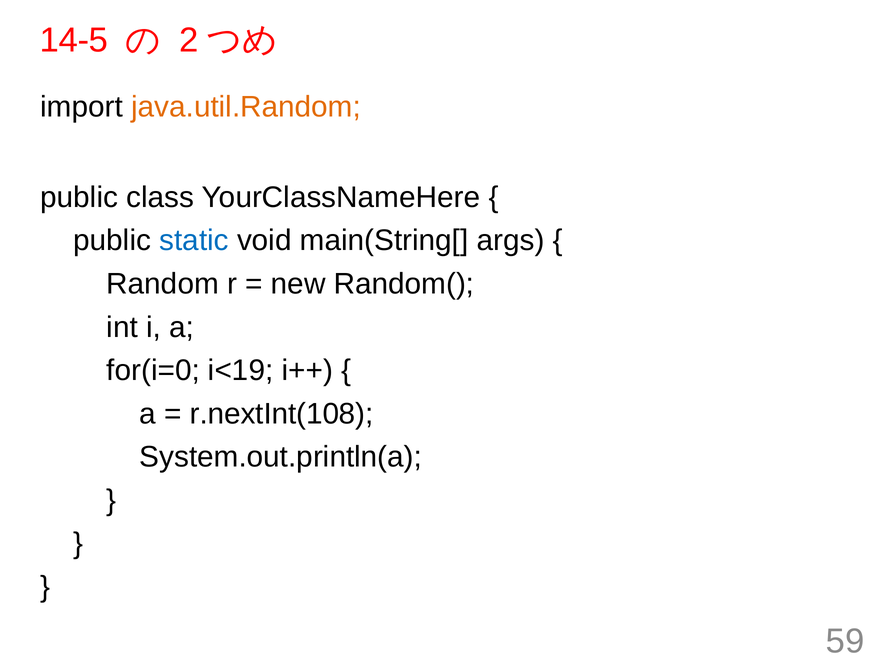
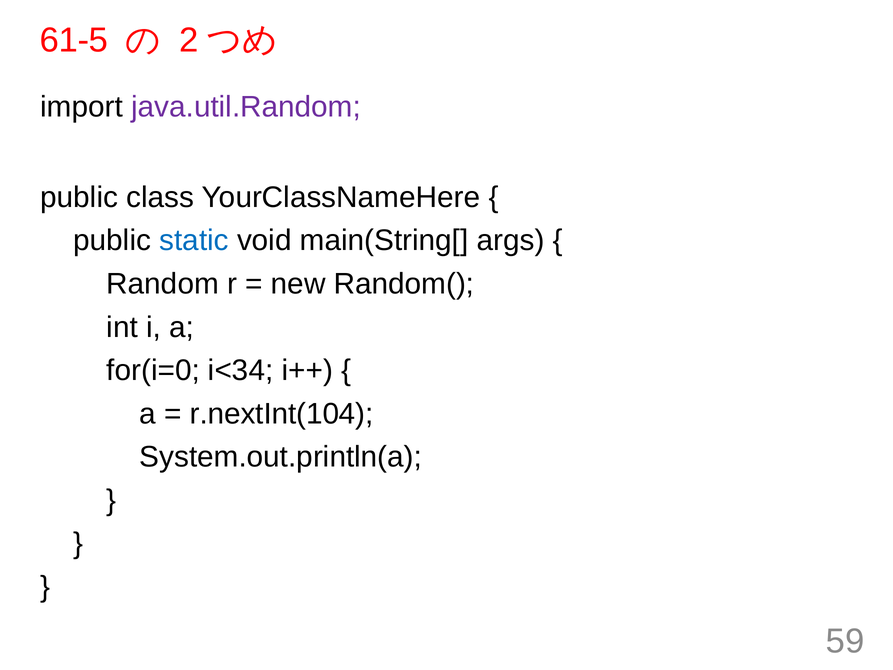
14-5: 14-5 -> 61-5 (74, 40)
java.util.Random colour: orange -> purple (246, 107)
i<19: i<19 -> i<34 (241, 370)
r.nextInt(108: r.nextInt(108 -> r.nextInt(104 (282, 414)
